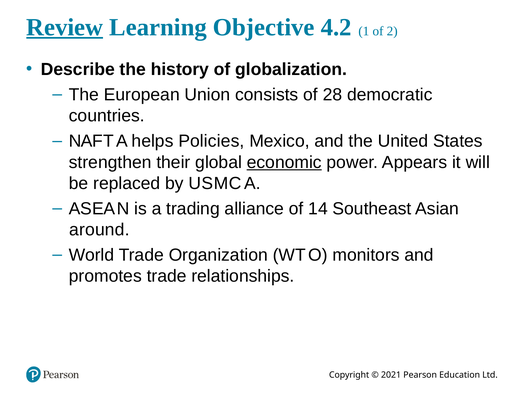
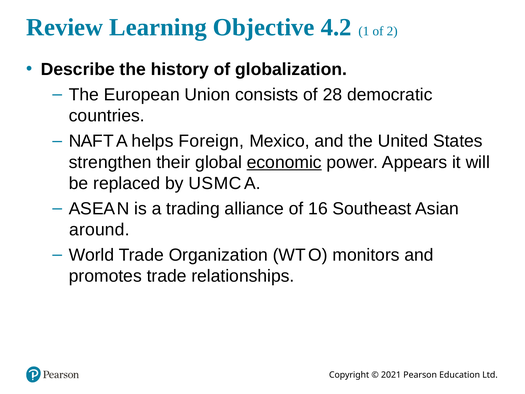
Review underline: present -> none (65, 27)
Policies: Policies -> Foreign (211, 141)
14: 14 -> 16 (318, 209)
